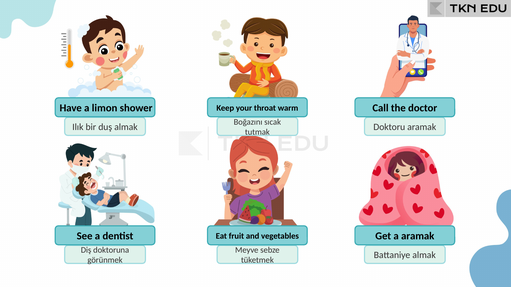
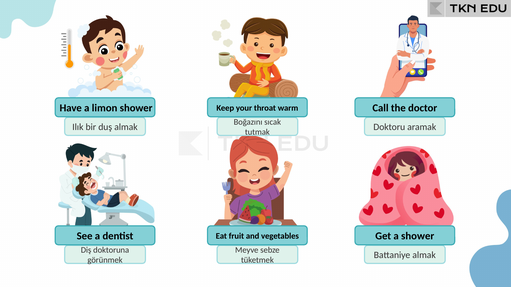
a aramak: aramak -> shower (418, 236)
